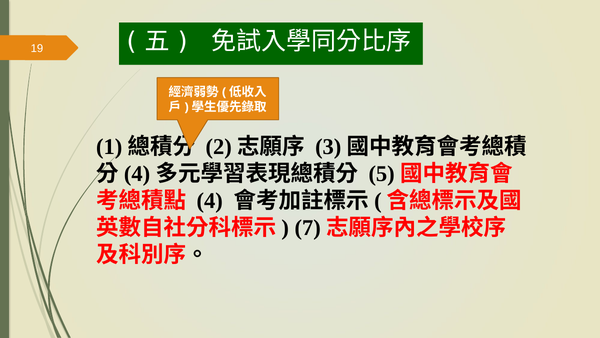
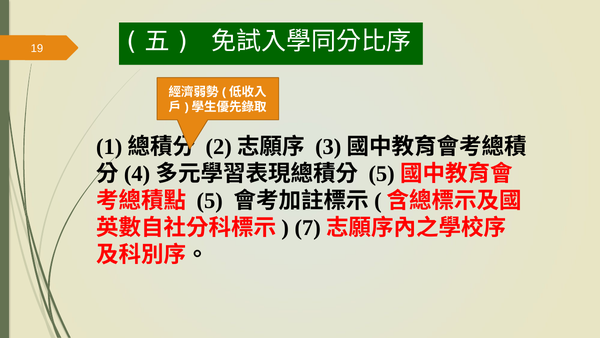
4: 4 -> 5 (210, 201)
